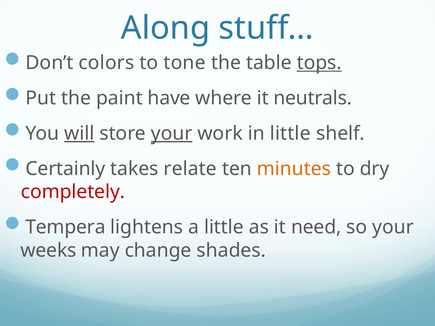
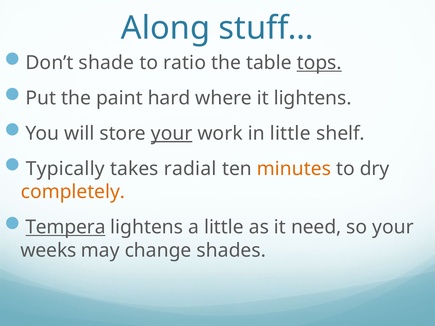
colors: colors -> shade (106, 63)
tone: tone -> ratio (185, 63)
have: have -> hard (169, 98)
it neutrals: neutrals -> lightens (313, 98)
will underline: present -> none (79, 133)
Certainly: Certainly -> Typically (65, 169)
relate: relate -> radial (190, 169)
completely colour: red -> orange (73, 192)
Tempera underline: none -> present (65, 227)
